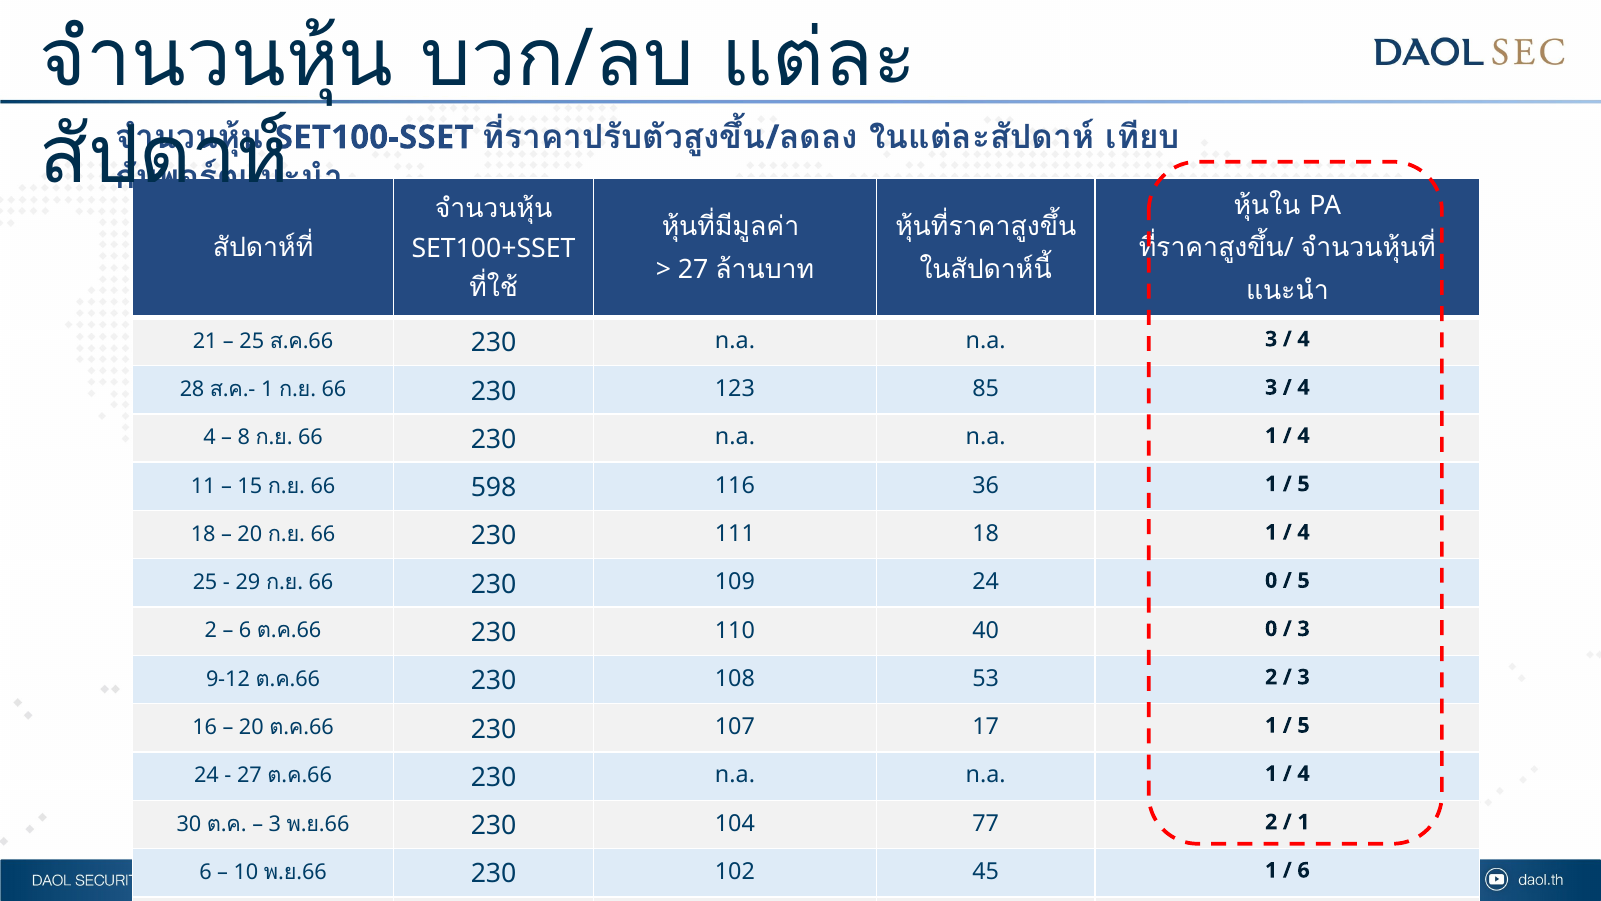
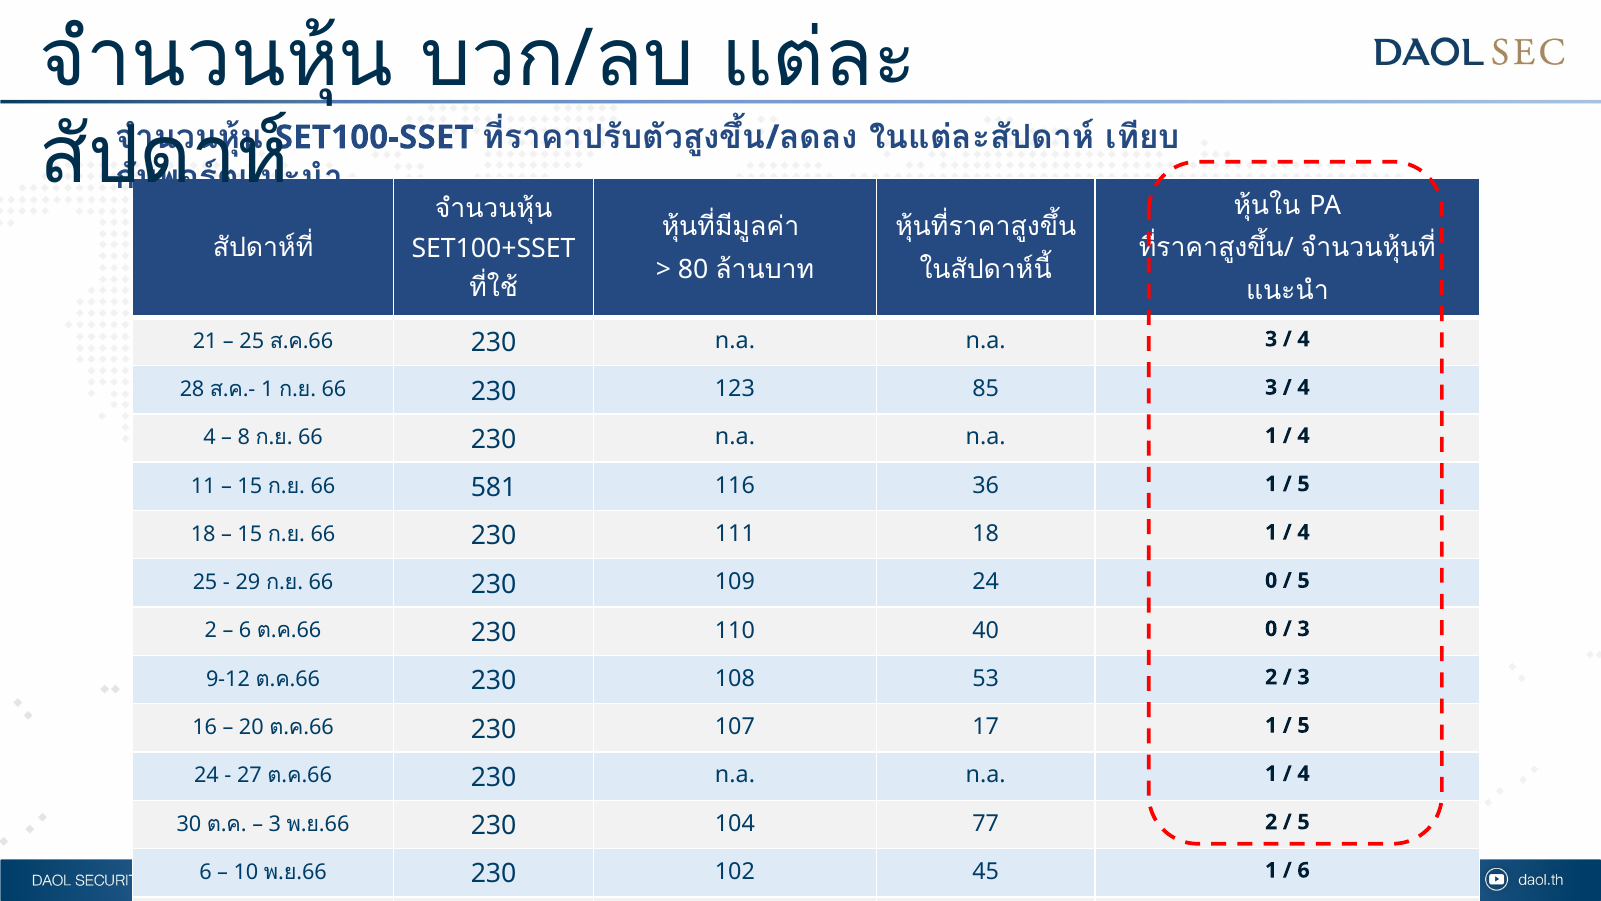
27: 27 -> 80 (693, 269)
598: 598 -> 581 (494, 488)
20: 20 -> 15 (250, 534)
1: 1 -> 5 (1304, 822)
